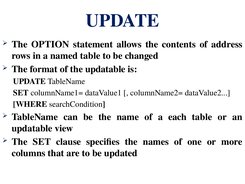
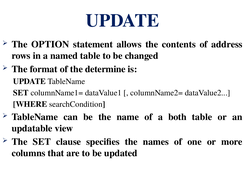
the updatable: updatable -> determine (105, 69)
each: each -> both (177, 117)
